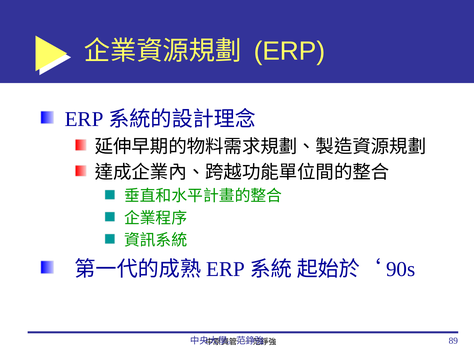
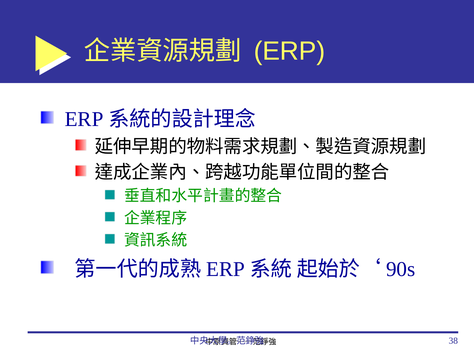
89: 89 -> 38 (453, 340)
